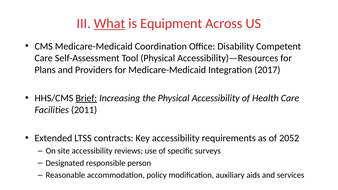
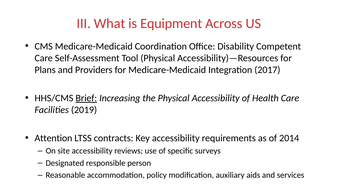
What underline: present -> none (110, 24)
2011: 2011 -> 2019 (84, 110)
Extended: Extended -> Attention (53, 138)
2052: 2052 -> 2014 (289, 138)
